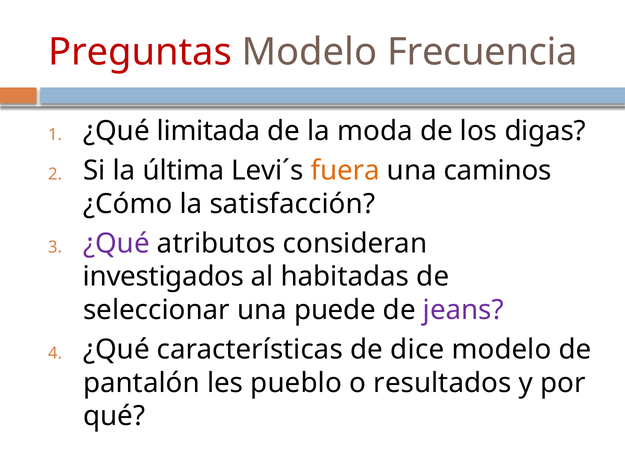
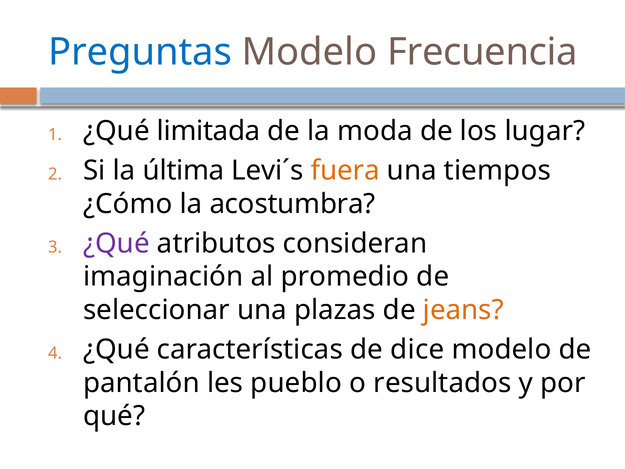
Preguntas colour: red -> blue (140, 52)
digas: digas -> lugar (545, 131)
caminos: caminos -> tiempos (497, 170)
satisfacción: satisfacción -> acostumbra (293, 204)
investigados: investigados -> imaginación (163, 277)
habitadas: habitadas -> promedio (345, 277)
puede: puede -> plazas (335, 310)
jeans colour: purple -> orange (463, 310)
